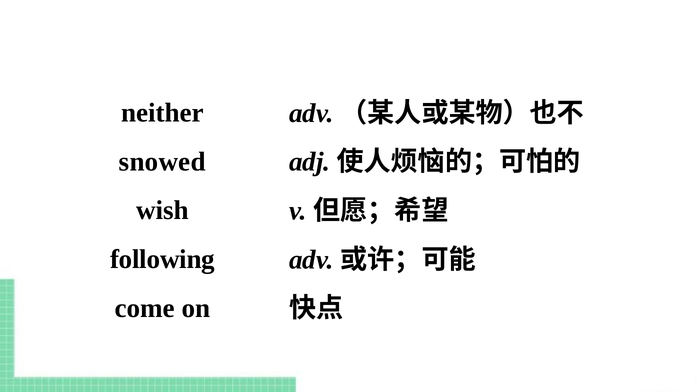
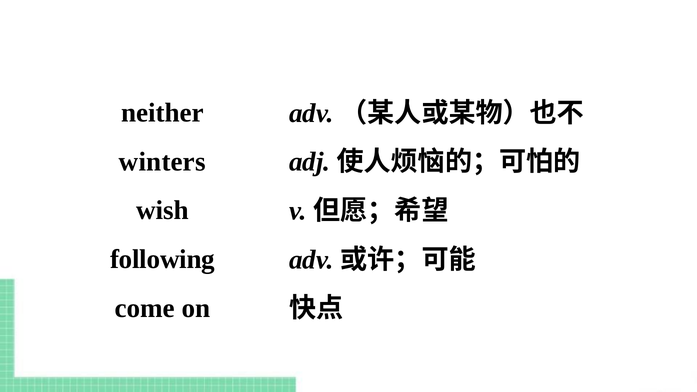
snowed: snowed -> winters (162, 162)
